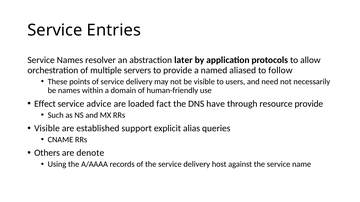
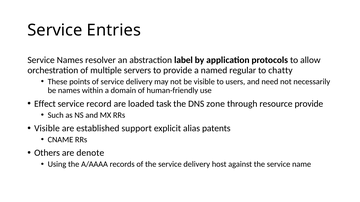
later: later -> label (183, 60)
aliased: aliased -> regular (243, 70)
follow: follow -> chatty (280, 70)
advice: advice -> record (99, 104)
fact: fact -> task (164, 104)
have: have -> zone (216, 104)
queries: queries -> patents (216, 129)
